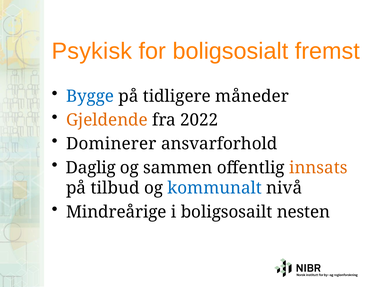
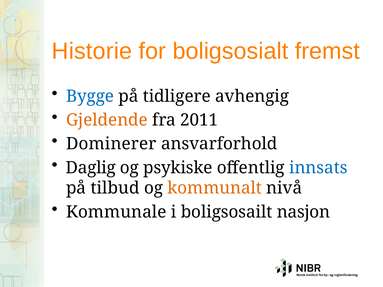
Psykisk: Psykisk -> Historie (92, 51)
måneder: måneder -> avhengig (252, 96)
2022: 2022 -> 2011 (199, 120)
sammen: sammen -> psykiske (178, 168)
innsats colour: orange -> blue (318, 168)
kommunalt colour: blue -> orange (215, 188)
Mindreårige: Mindreårige -> Kommunale (116, 212)
nesten: nesten -> nasjon (303, 212)
